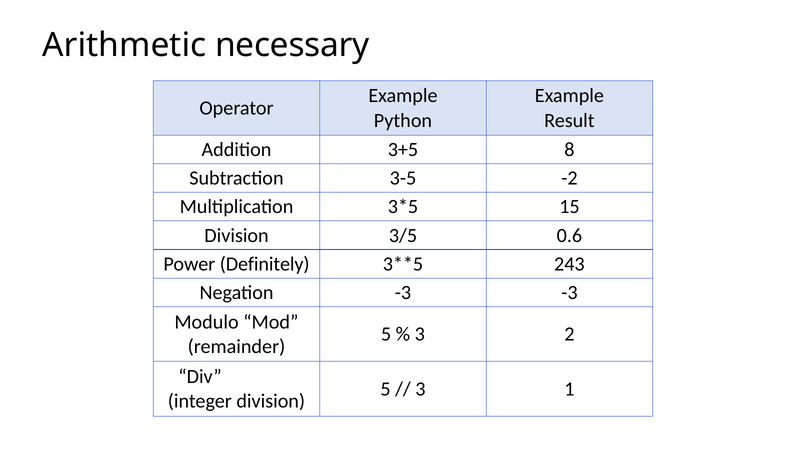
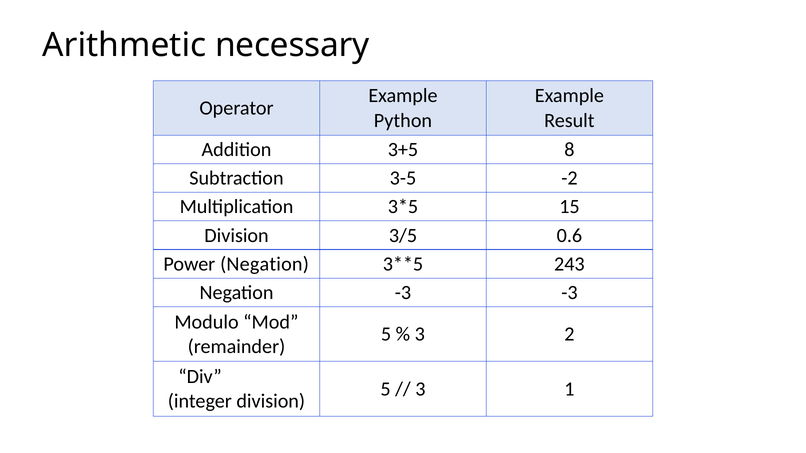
Power Definitely: Definitely -> Negation (265, 264)
